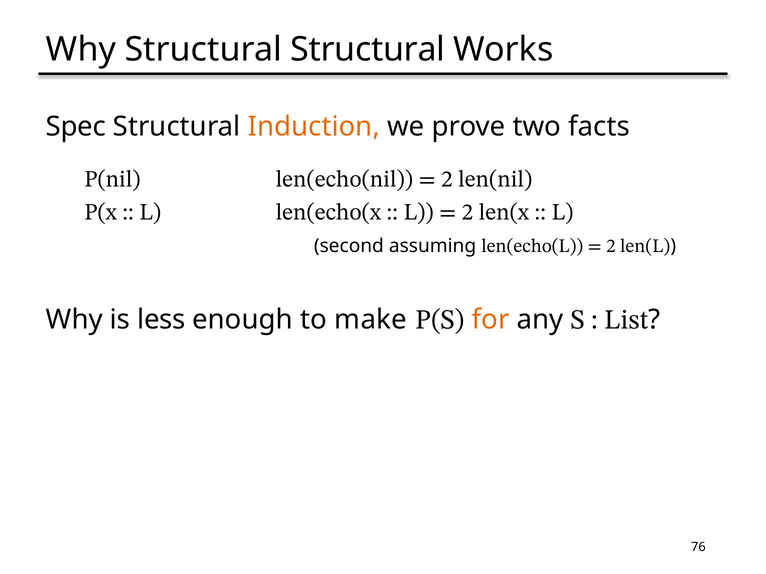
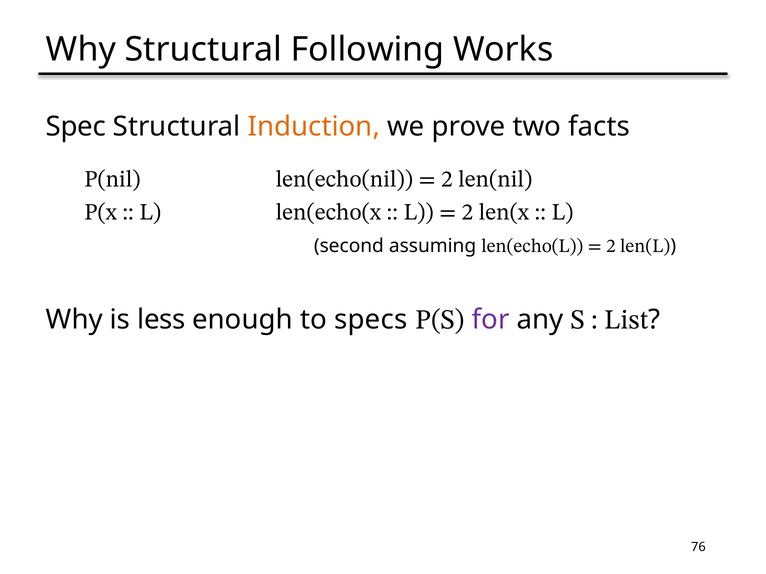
Structural Structural: Structural -> Following (368, 50)
make: make -> specs (371, 320)
for colour: orange -> purple (491, 320)
